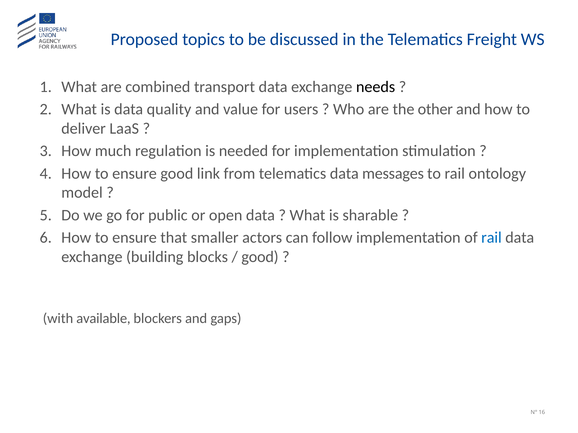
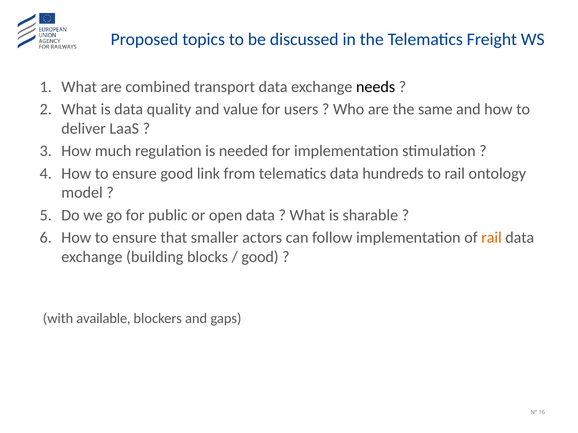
other: other -> same (435, 109)
messages: messages -> hundreds (393, 174)
rail colour: blue -> orange (491, 238)
